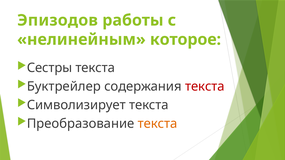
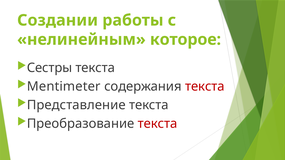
Эпизодов: Эпизодов -> Создании (58, 20)
Буктрейлер: Буктрейлер -> Mentimeter (64, 86)
Символизирует: Символизирует -> Представление (76, 105)
текста colour: orange -> red (158, 124)
